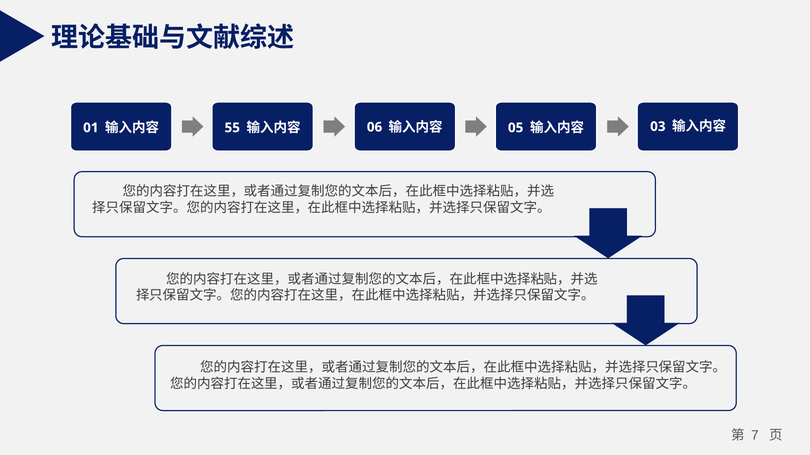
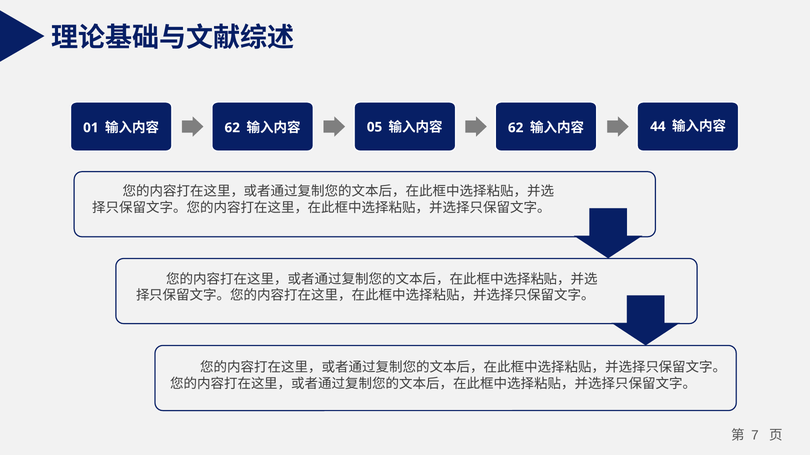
55: 55 -> 62 (232, 128)
06: 06 -> 05 (375, 127)
05: 05 -> 62 (516, 128)
03: 03 -> 44 (658, 127)
